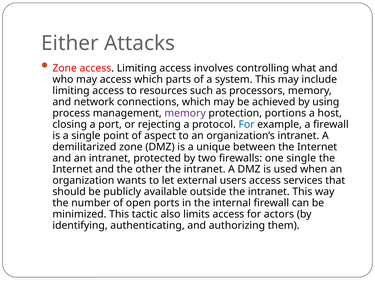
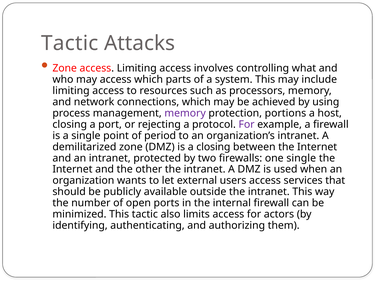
Either: Either -> Tactic (70, 43)
For colour: blue -> purple (247, 124)
aspect: aspect -> period (160, 136)
a unique: unique -> closing (213, 147)
